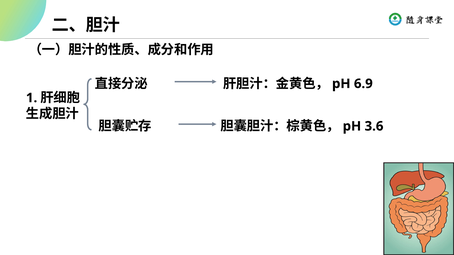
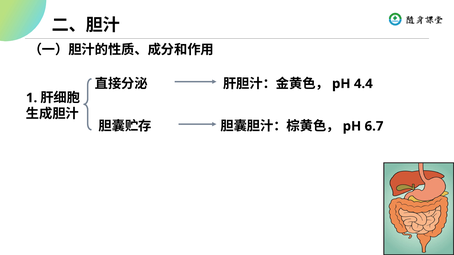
6.9: 6.9 -> 4.4 (363, 84)
3.6: 3.6 -> 6.7 (374, 126)
